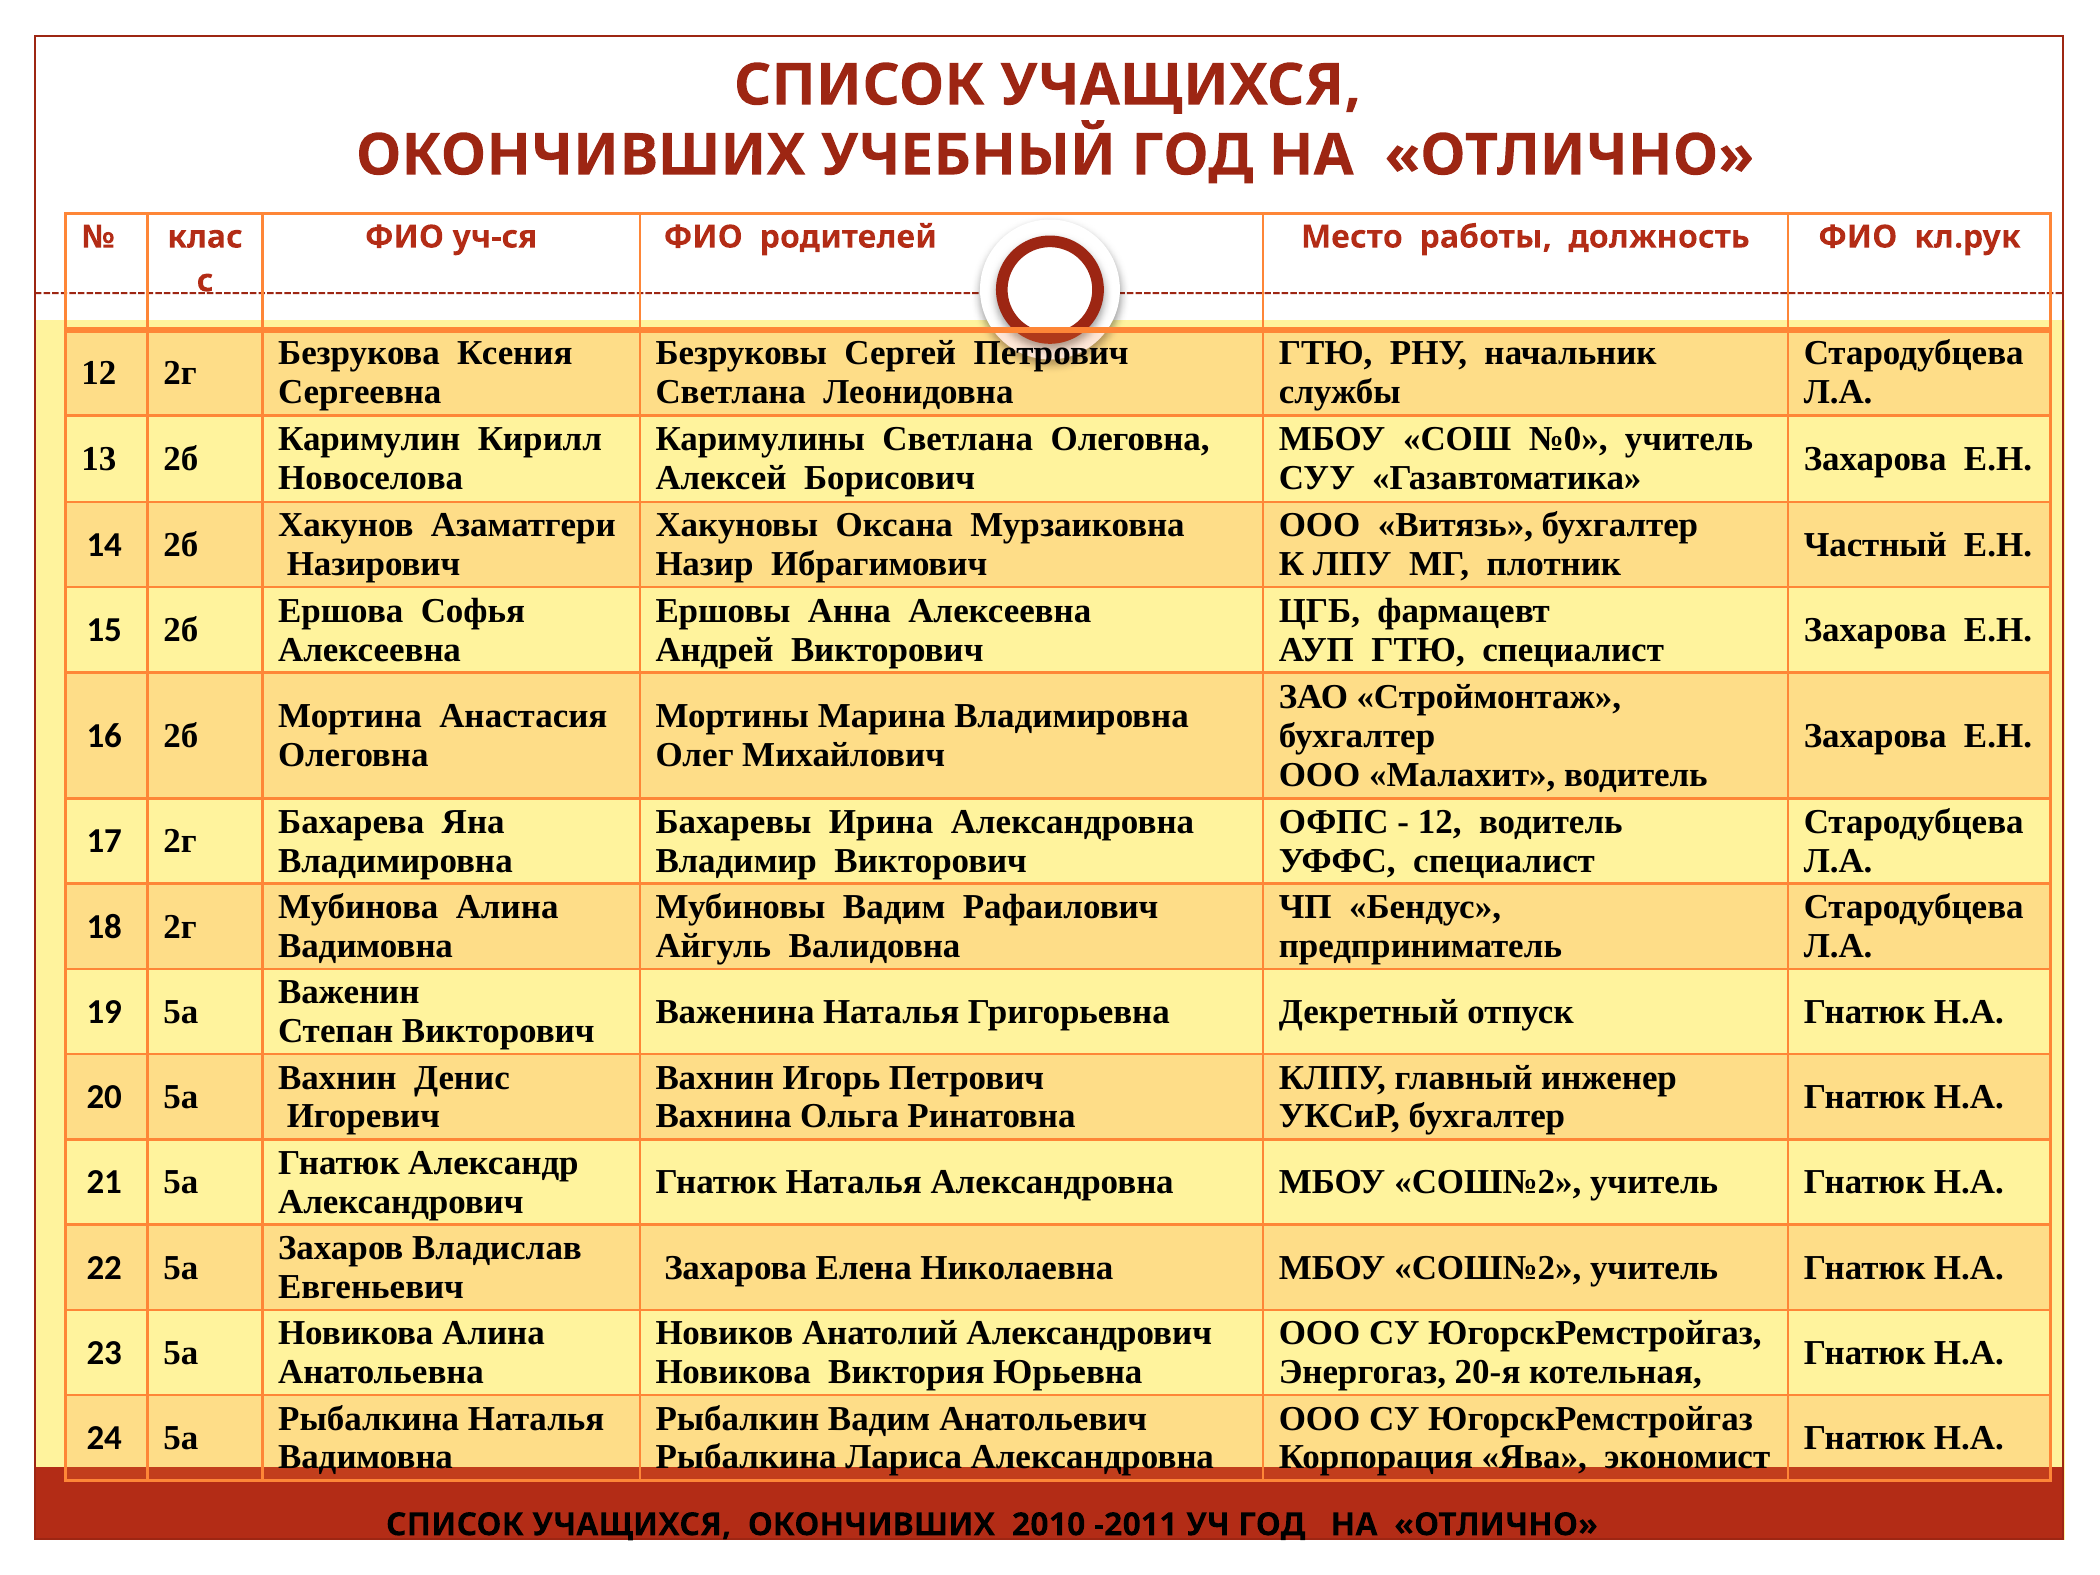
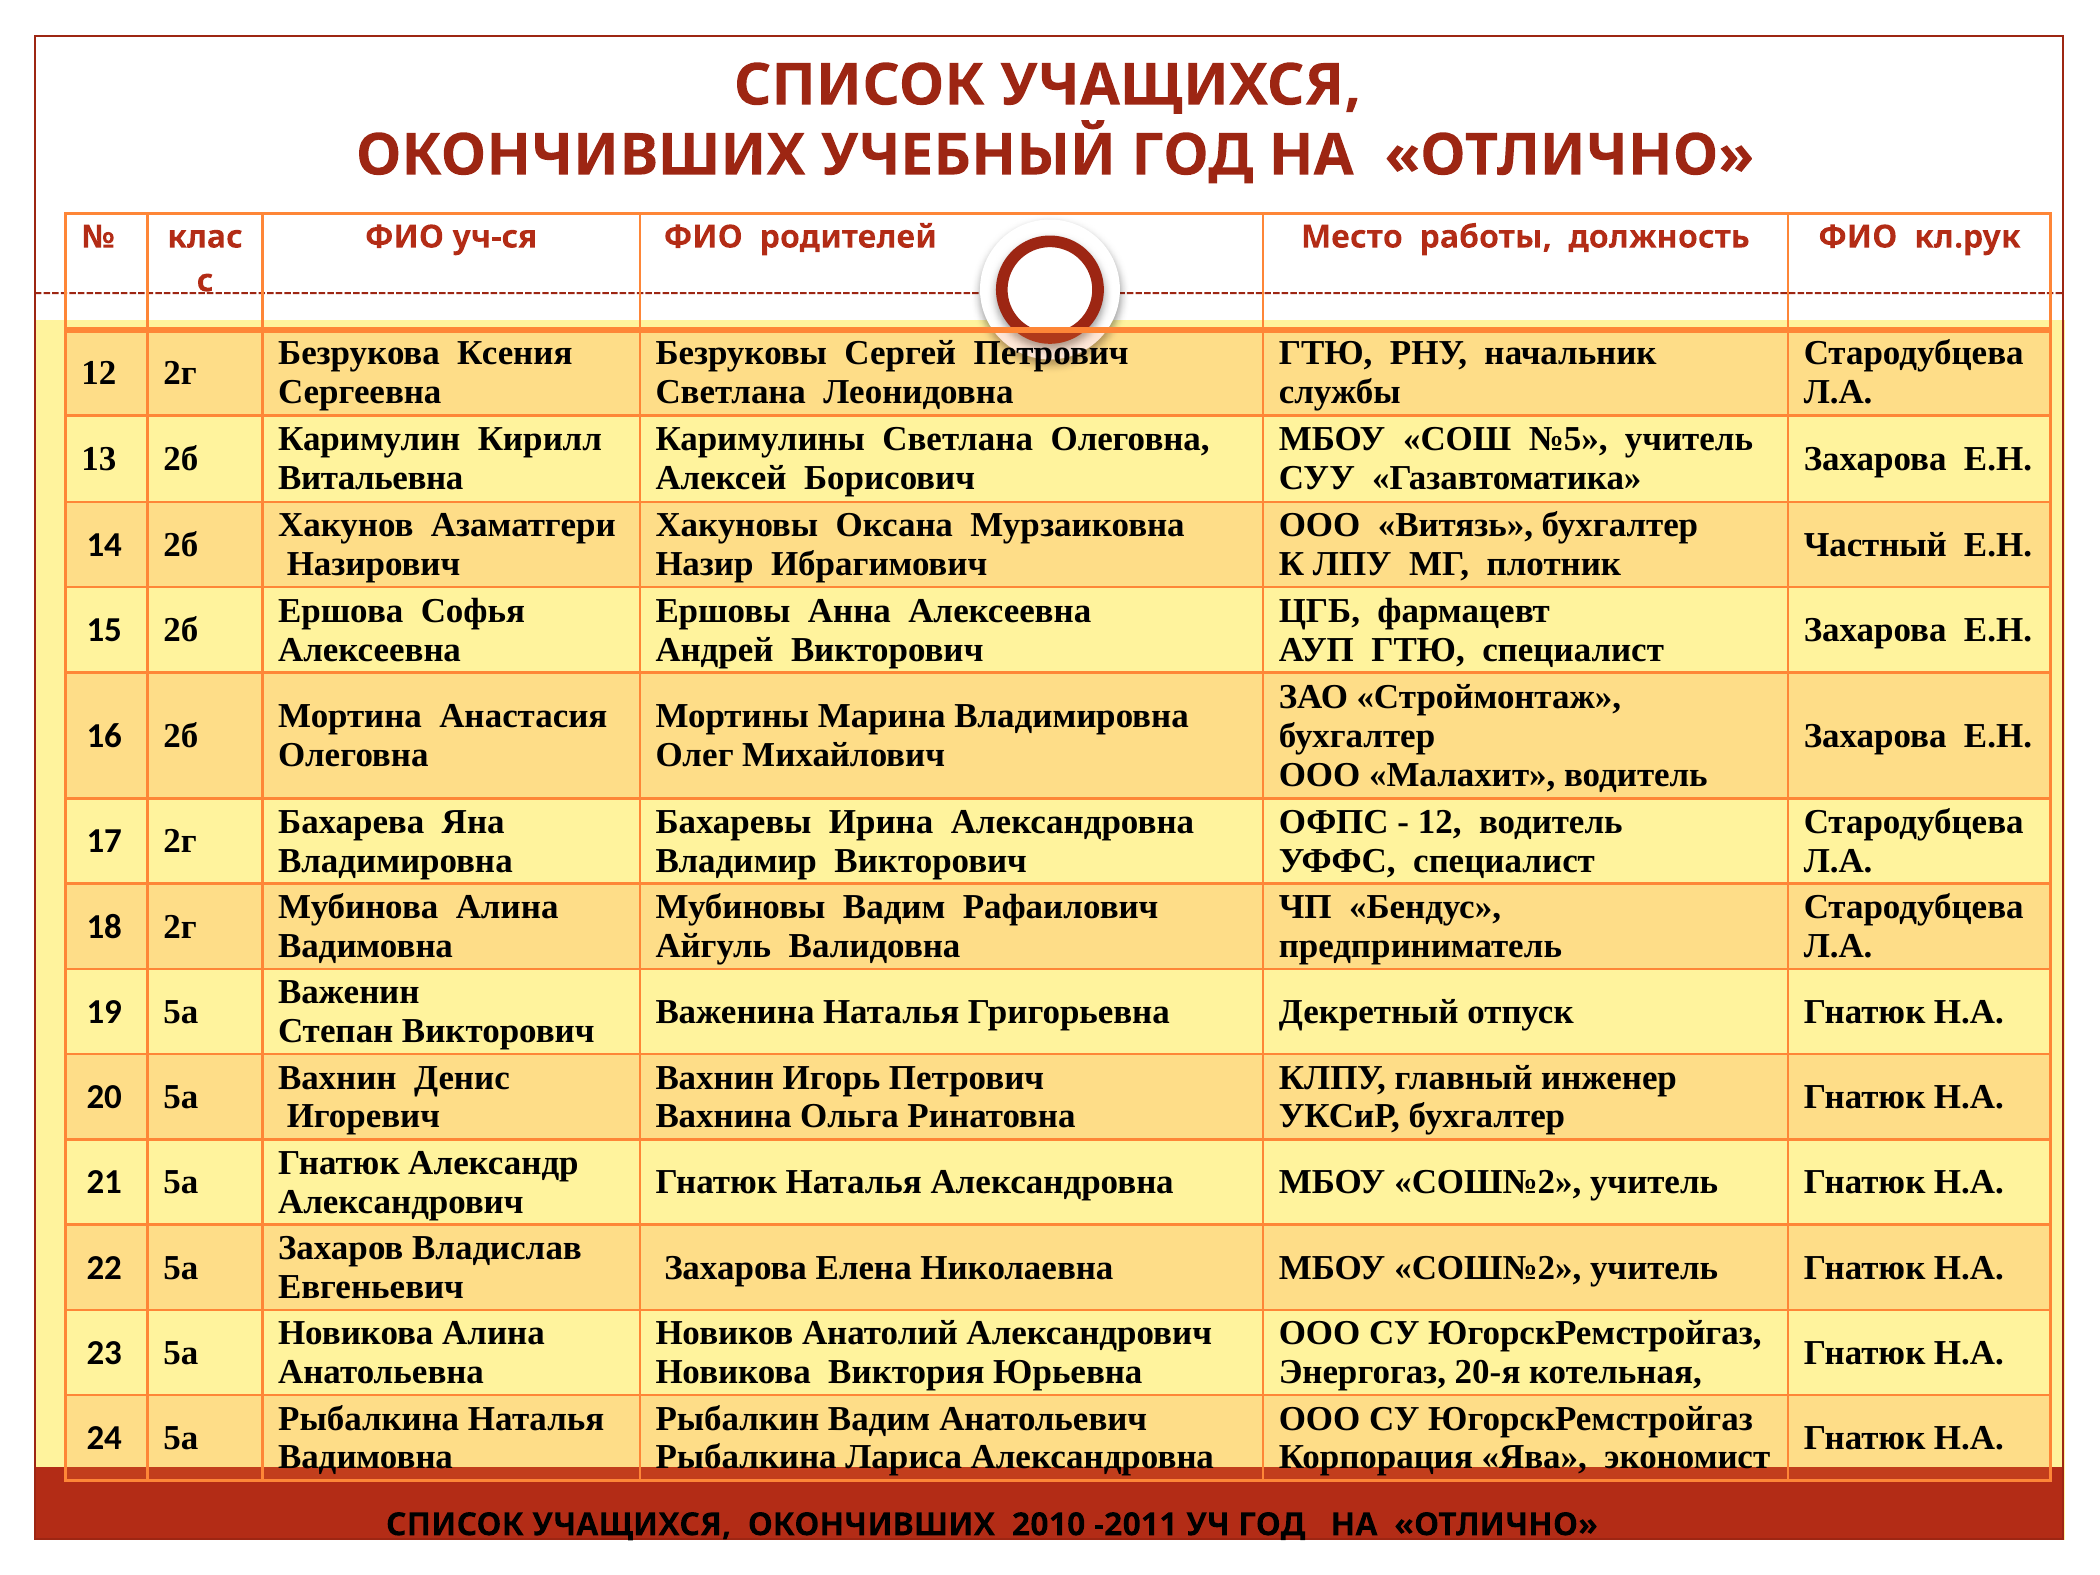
№0: №0 -> №5 (1568, 439)
Новоселова: Новоселова -> Витальевна (371, 478)
